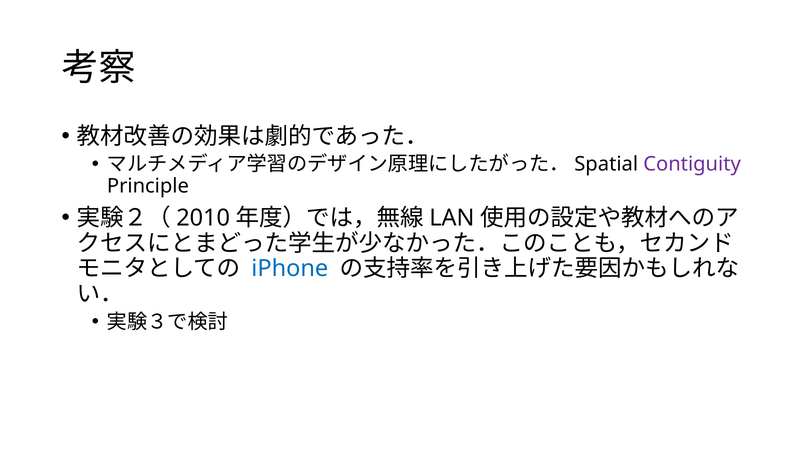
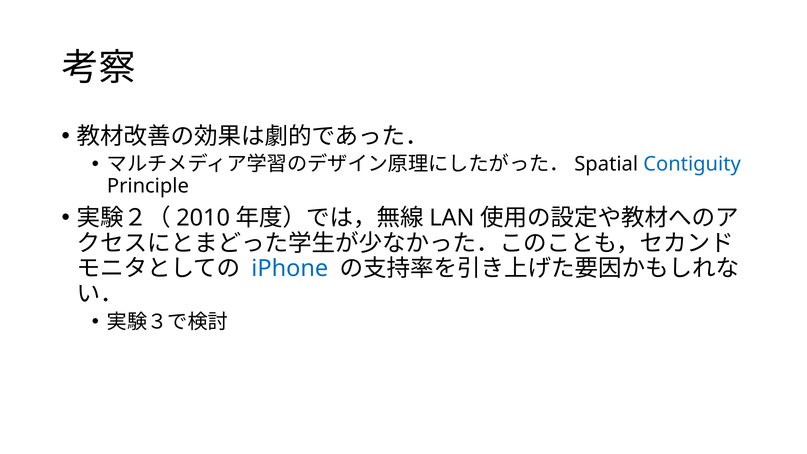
Contiguity colour: purple -> blue (692, 164)
